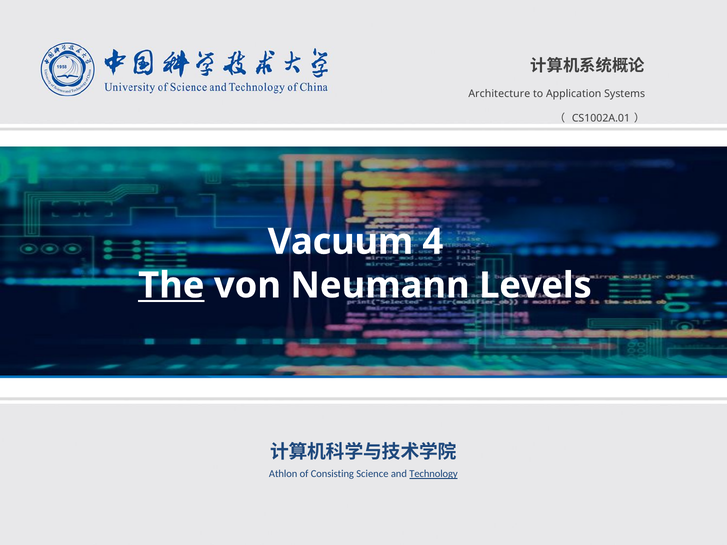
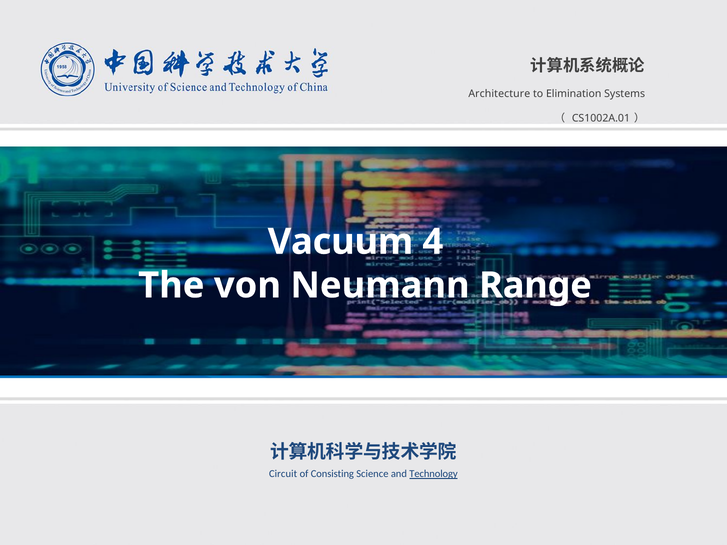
Application: Application -> Elimination (574, 94)
The underline: present -> none (171, 286)
Levels: Levels -> Range (536, 286)
Athlon: Athlon -> Circuit (283, 474)
